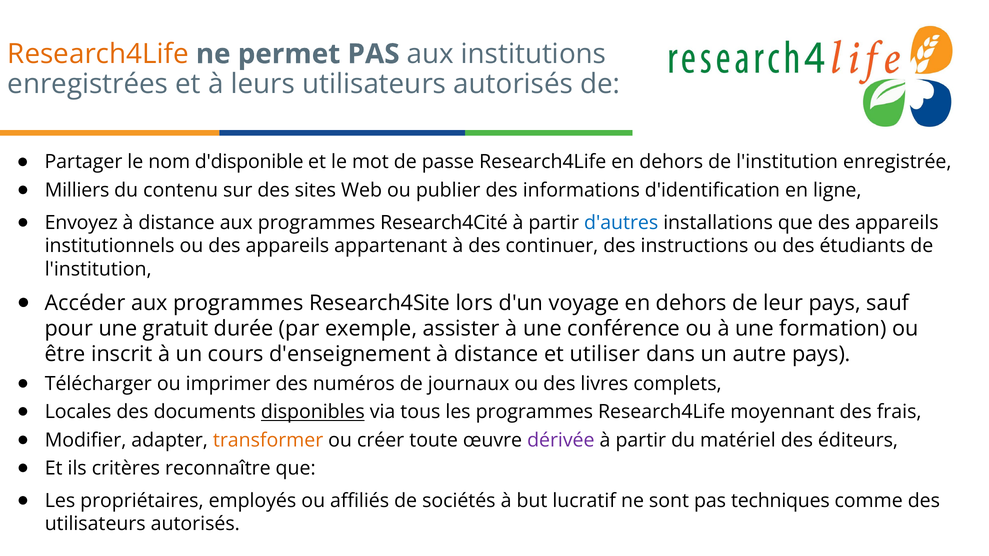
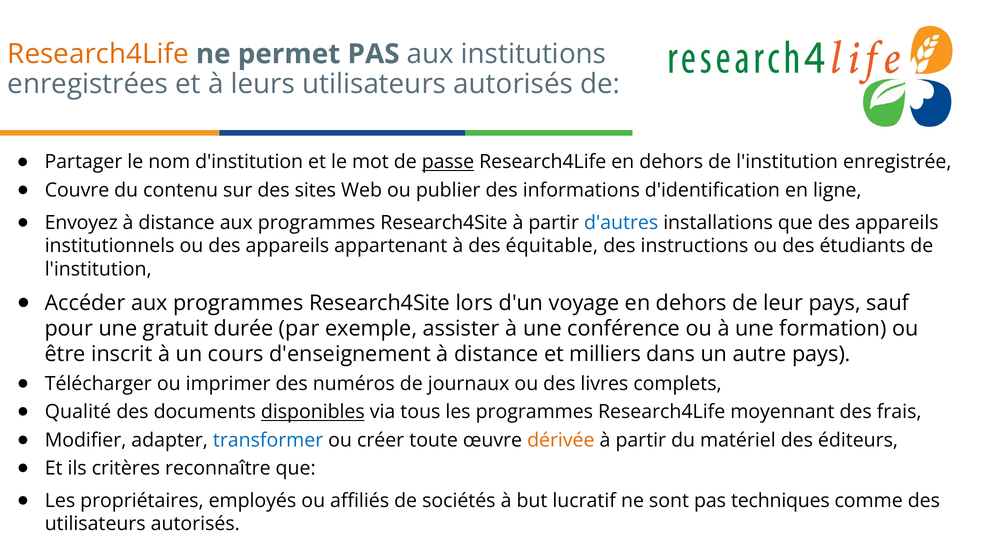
d'disponible: d'disponible -> d'institution (249, 162)
passe underline: none -> present (448, 162)
Milliers: Milliers -> Couvre (77, 190)
distance aux programmes Research4Cité: Research4Cité -> Research4Site (444, 223)
continuer: continuer -> équitable (552, 246)
utiliser: utiliser -> milliers (605, 354)
Locales: Locales -> Qualité (78, 412)
transformer colour: orange -> blue (268, 440)
dérivée colour: purple -> orange (561, 440)
